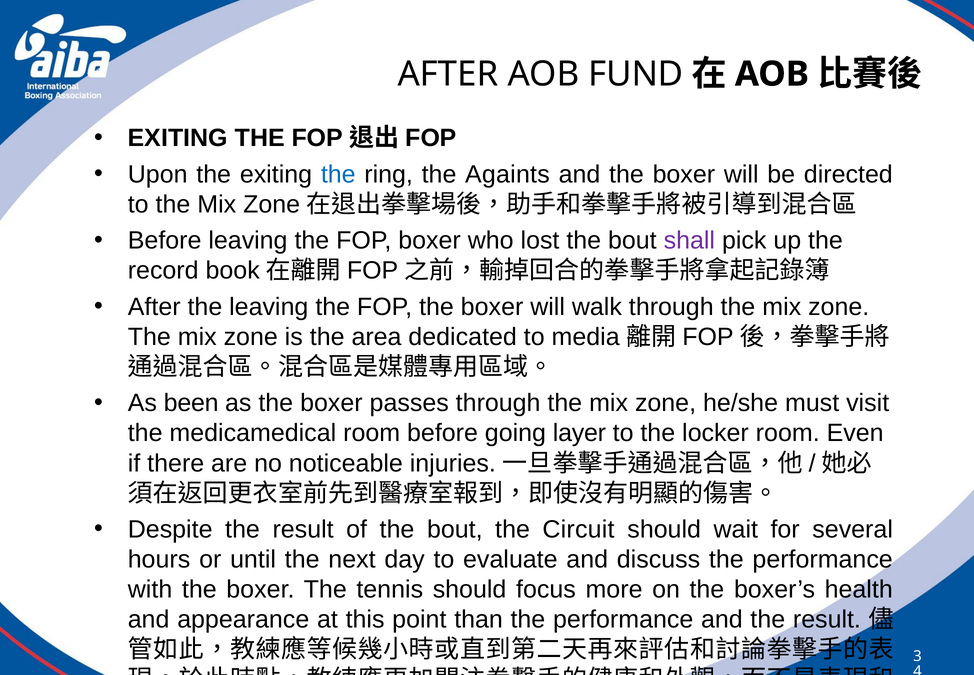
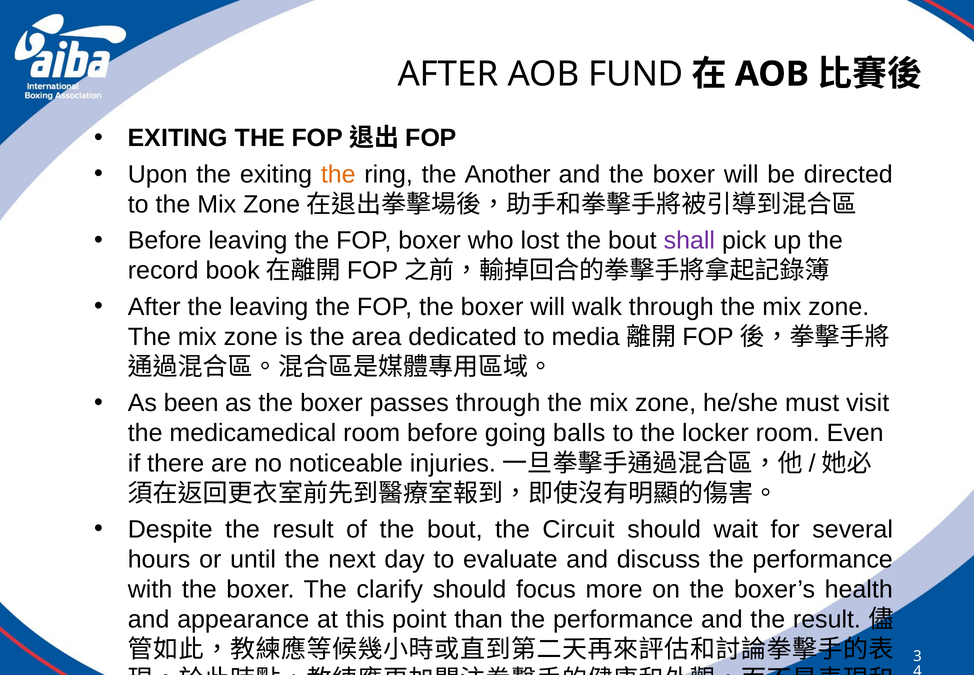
the colour: blue -> orange (338, 174)
Againts: Againts -> Another (508, 174)
layer: layer -> balls (579, 433)
tennis: tennis -> clarify (390, 589)
